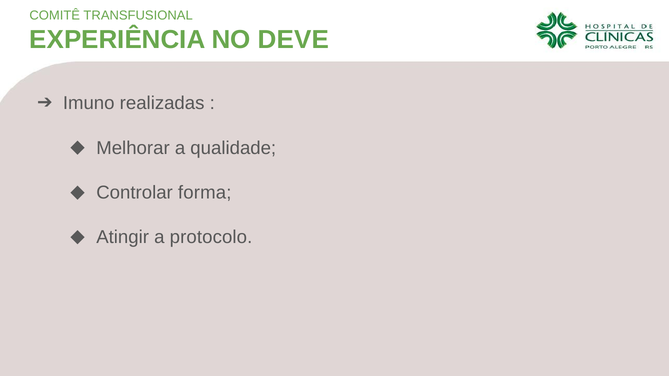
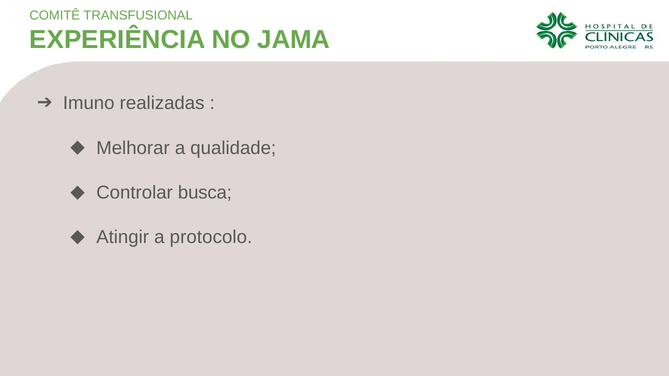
DEVE: DEVE -> JAMA (294, 40)
forma: forma -> busca (205, 193)
